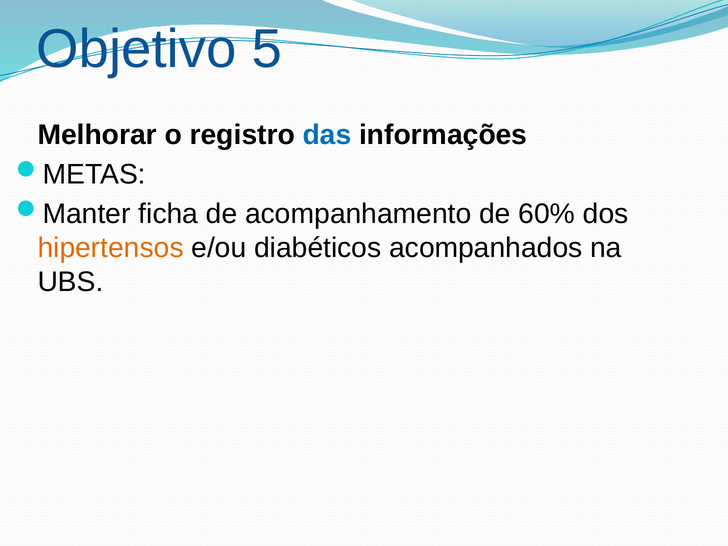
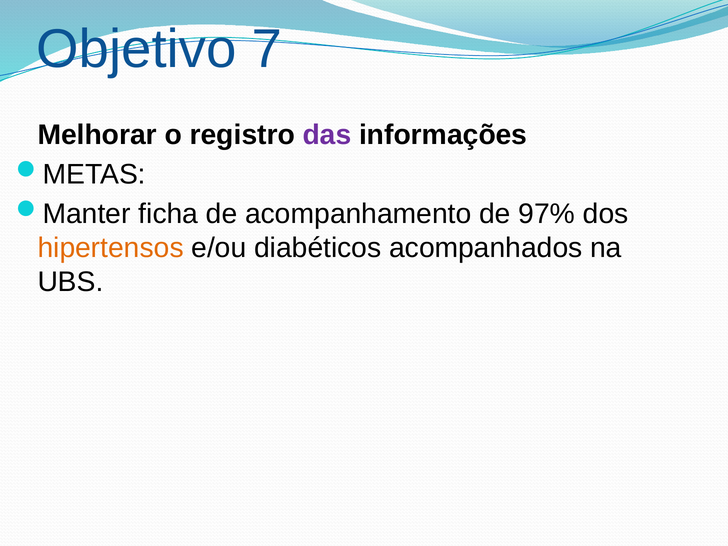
5: 5 -> 7 (267, 49)
das colour: blue -> purple (327, 135)
60%: 60% -> 97% (547, 214)
